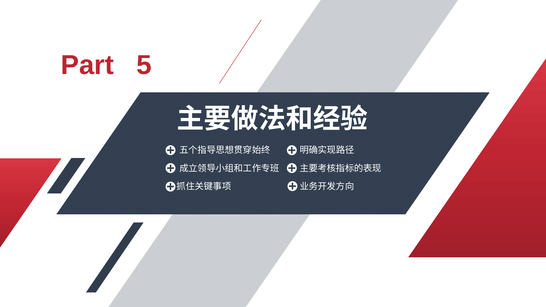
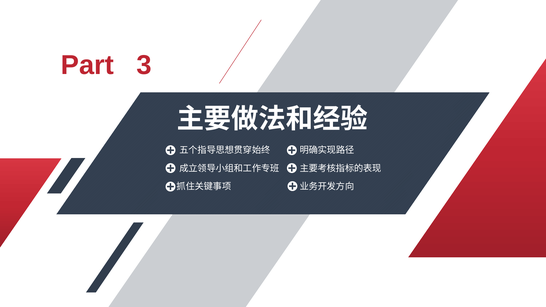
5: 5 -> 3 (144, 65)
